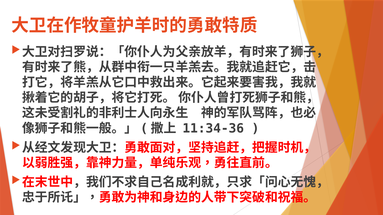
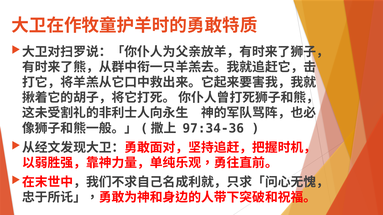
11:34-36: 11:34-36 -> 97:34-36 (213, 129)
